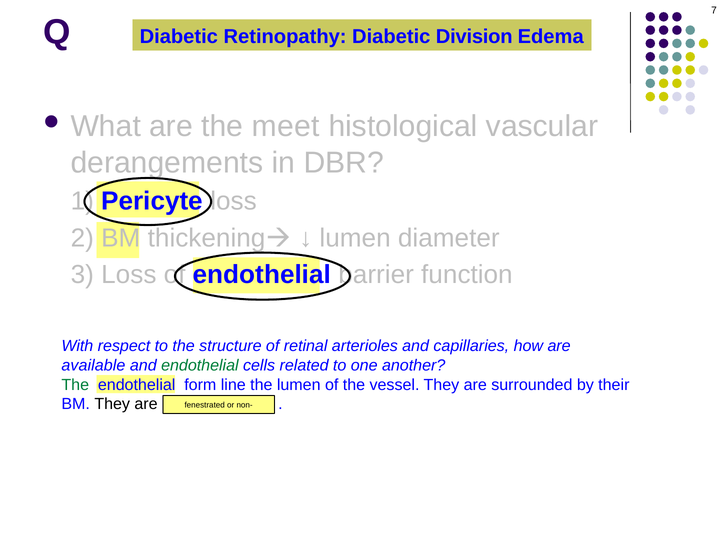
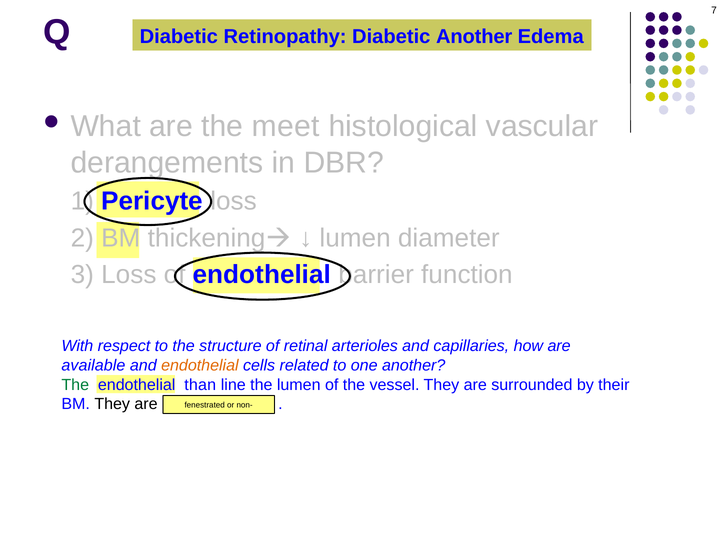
Diabetic Division: Division -> Another (474, 36)
endothelial colour: green -> orange (200, 365)
form: form -> than (200, 385)
